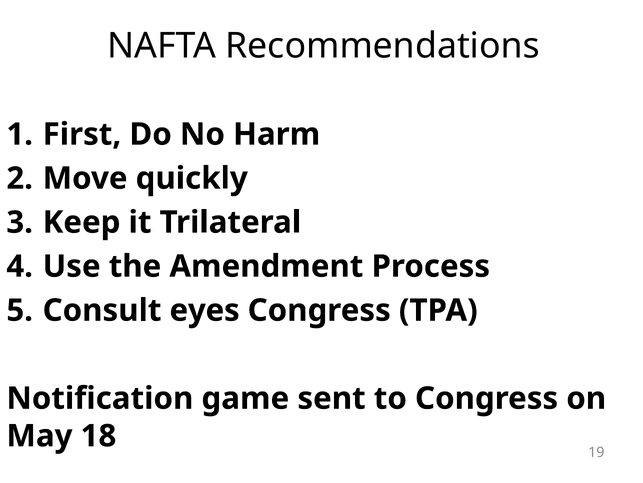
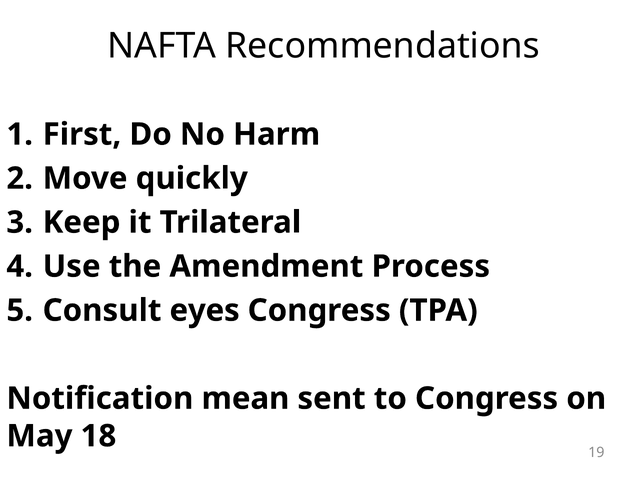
game: game -> mean (245, 398)
